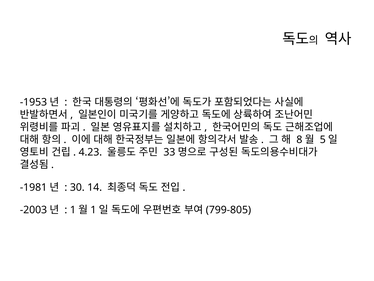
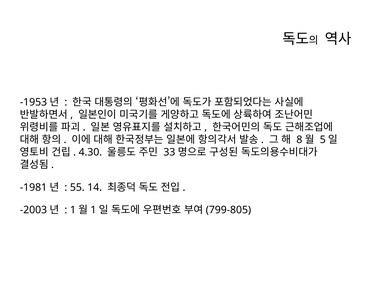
4.23: 4.23 -> 4.30 (90, 152)
30: 30 -> 55 (77, 187)
